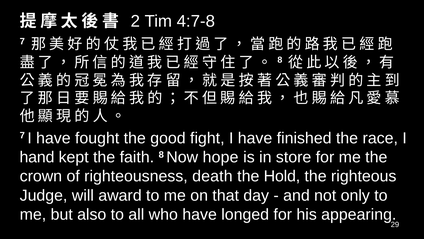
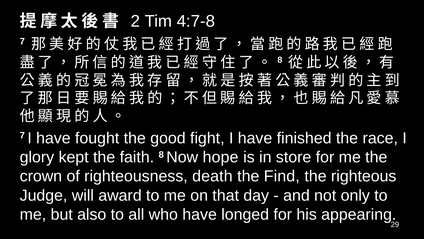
hand: hand -> glory (37, 157)
Hold: Hold -> Find (282, 176)
